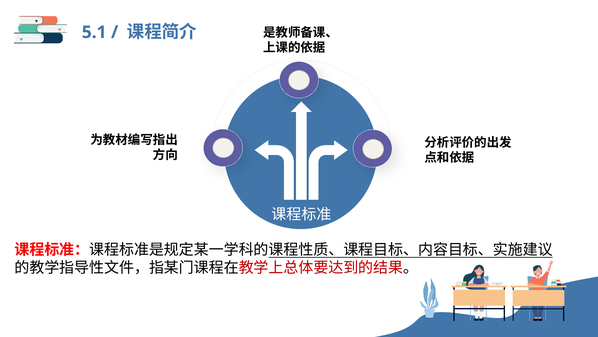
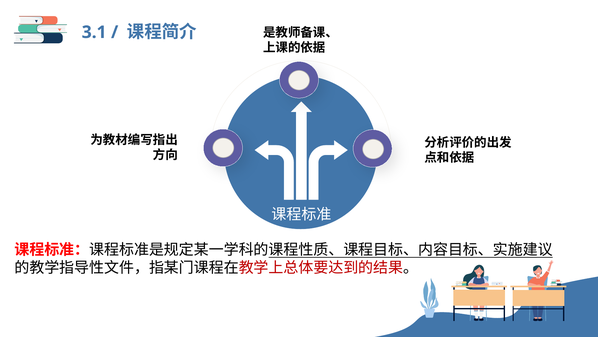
5.1: 5.1 -> 3.1 (94, 32)
